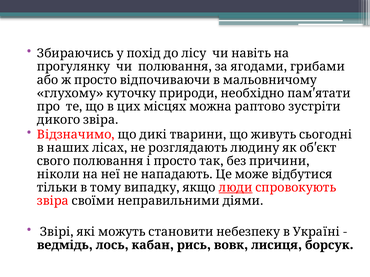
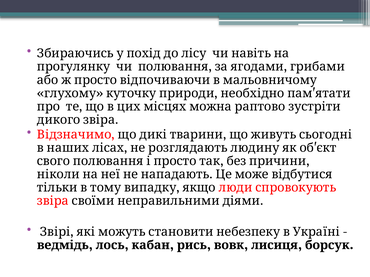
люди underline: present -> none (236, 188)
